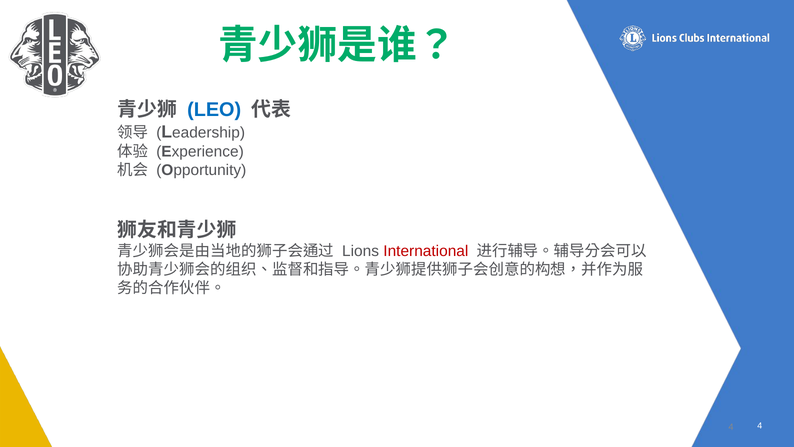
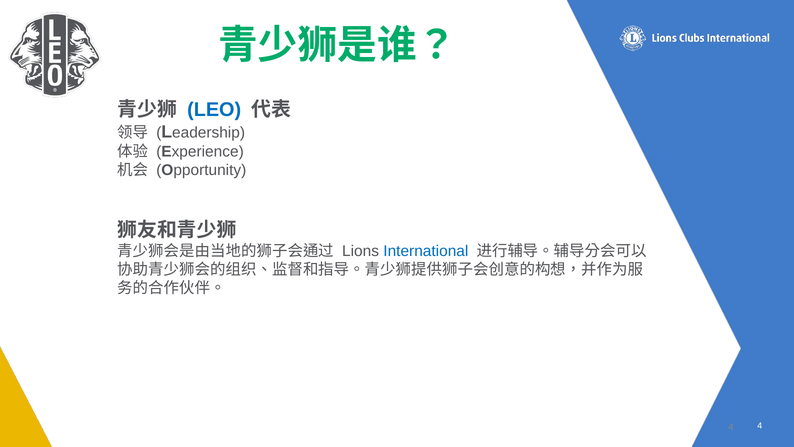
International colour: red -> blue (426, 251)
